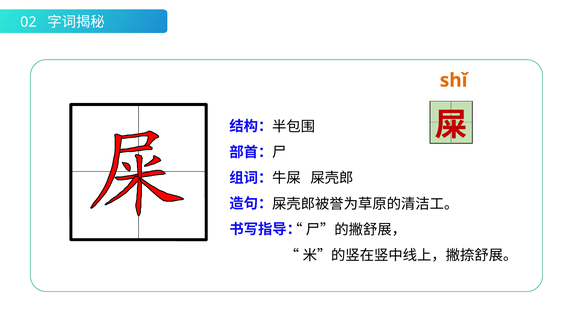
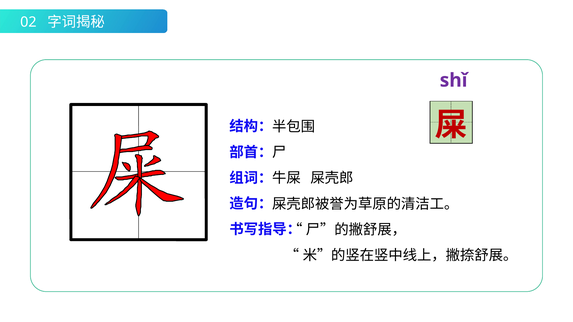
shǐ colour: orange -> purple (454, 80)
